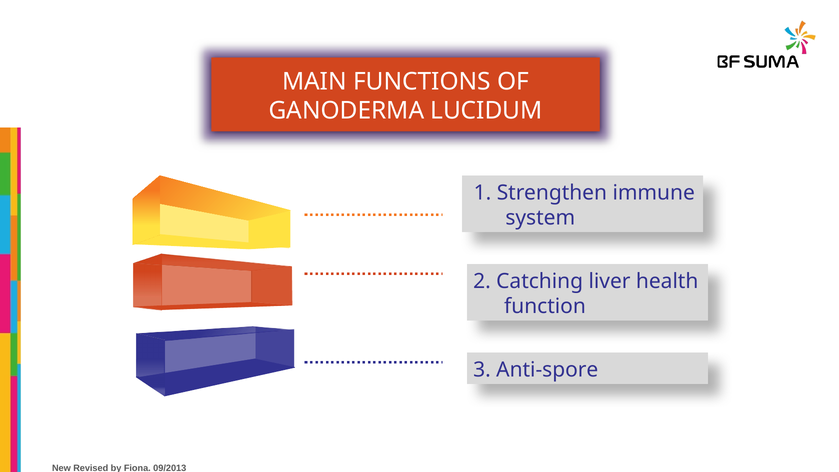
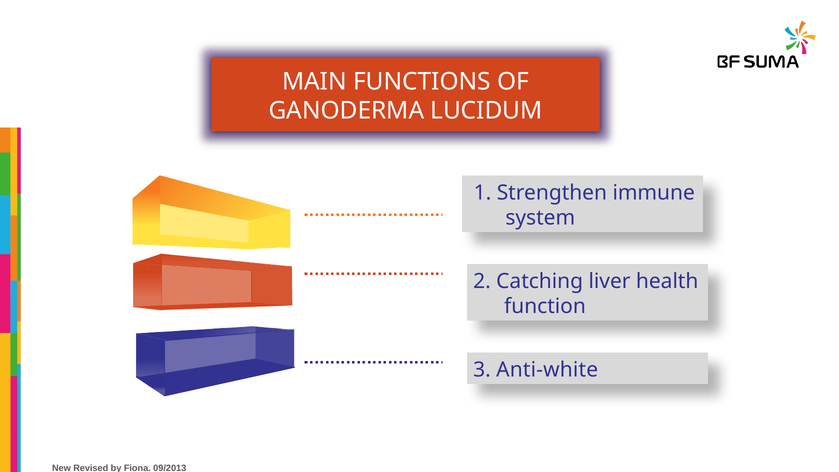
Anti-spore: Anti-spore -> Anti-white (547, 370)
